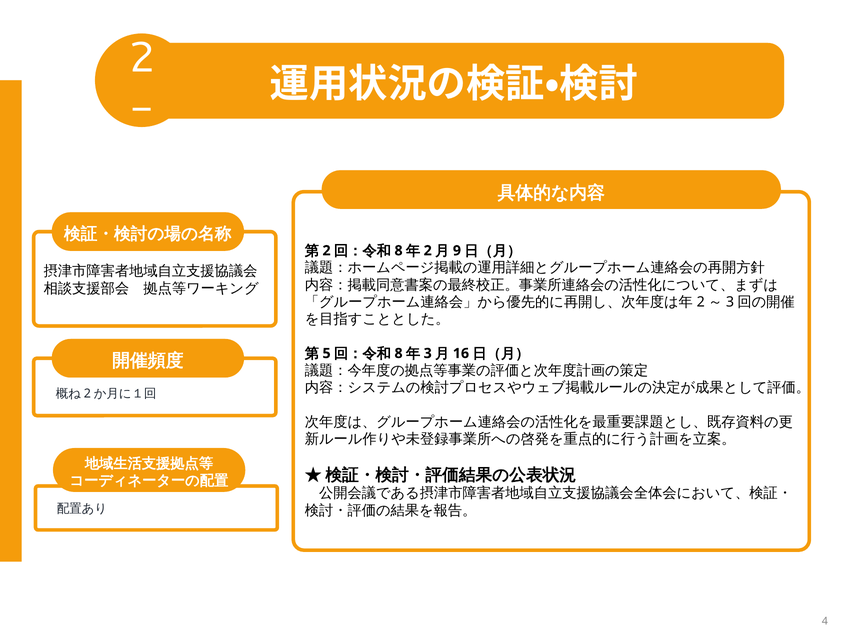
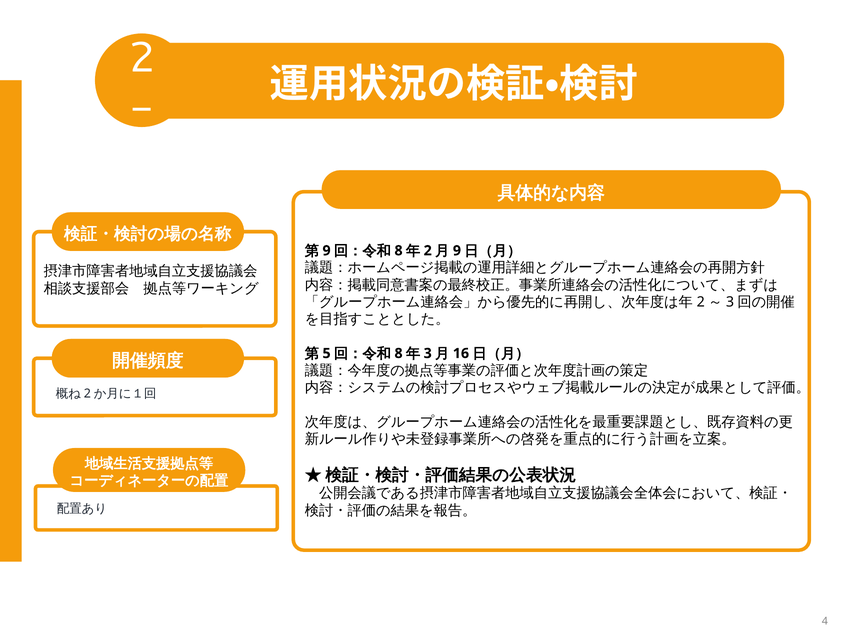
2: 2 -> 9 (327, 251)
